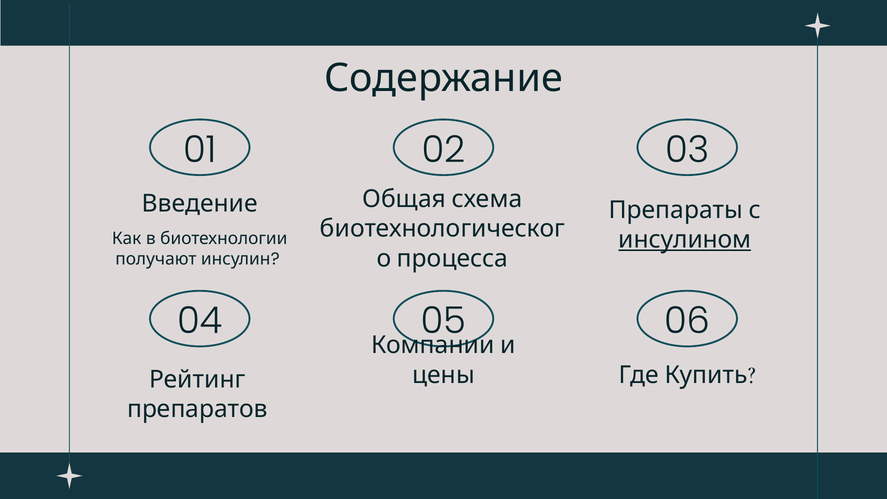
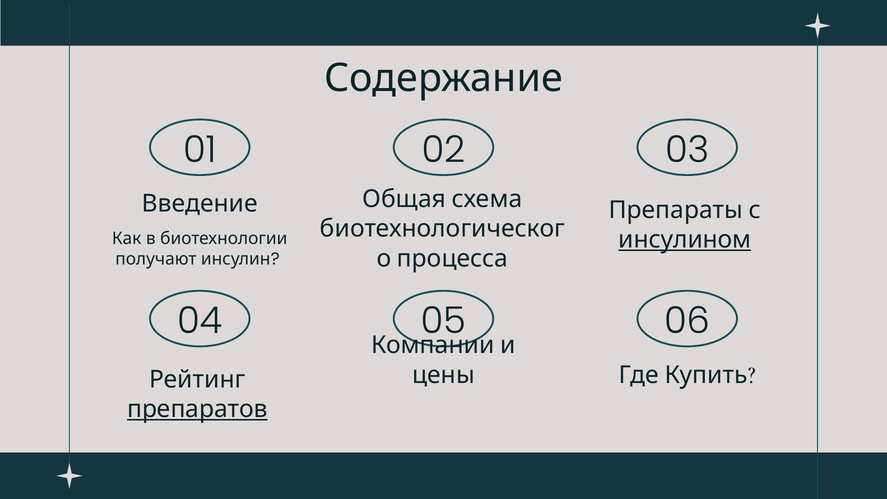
препаратов underline: none -> present (197, 409)
